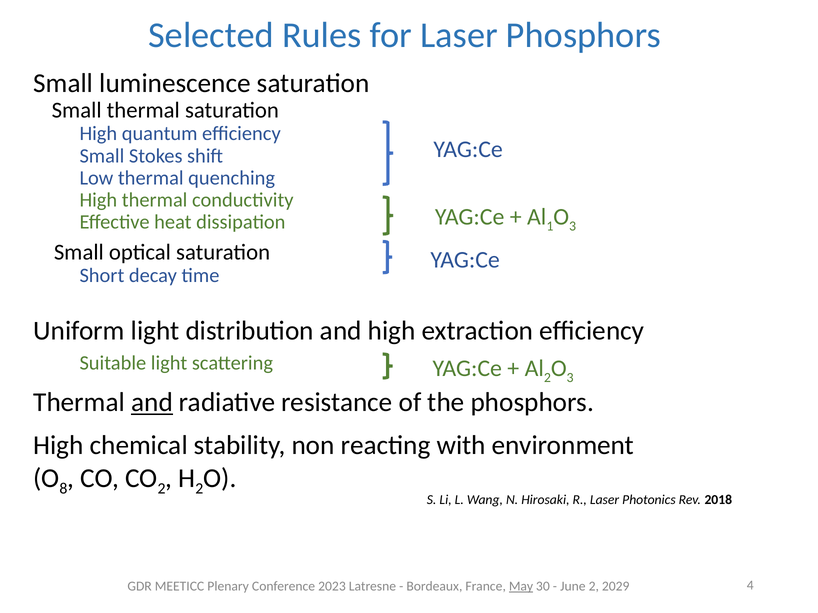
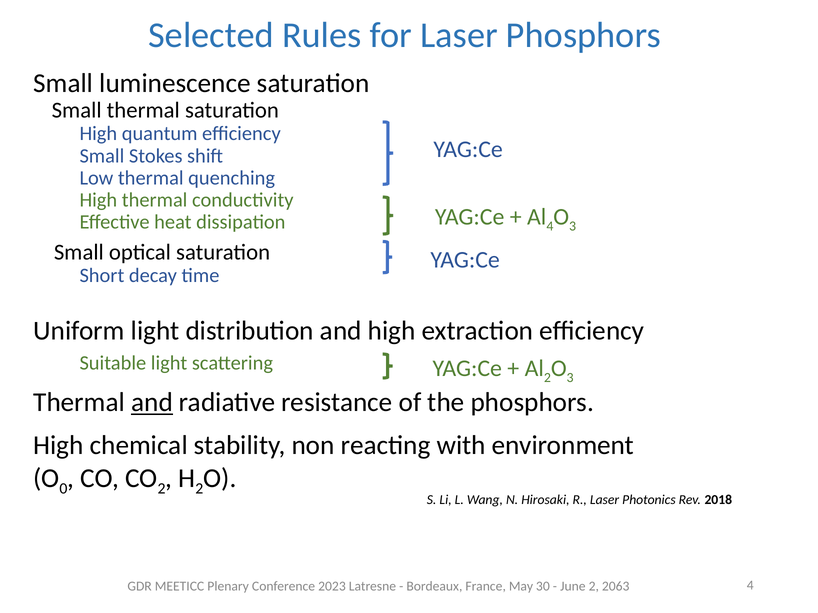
1: 1 -> 4 (550, 226)
8: 8 -> 0 (63, 489)
May underline: present -> none (521, 587)
2029: 2029 -> 2063 (616, 587)
